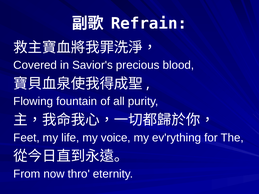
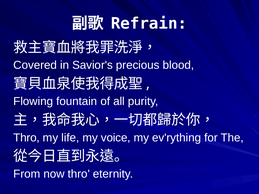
Feet: Feet -> Thro (27, 138)
